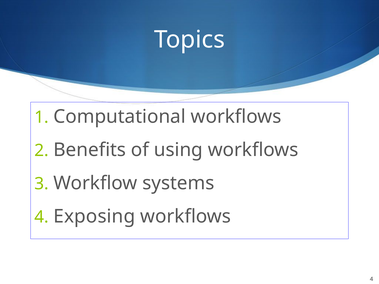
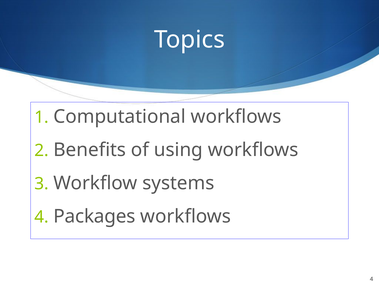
Exposing: Exposing -> Packages (94, 217)
